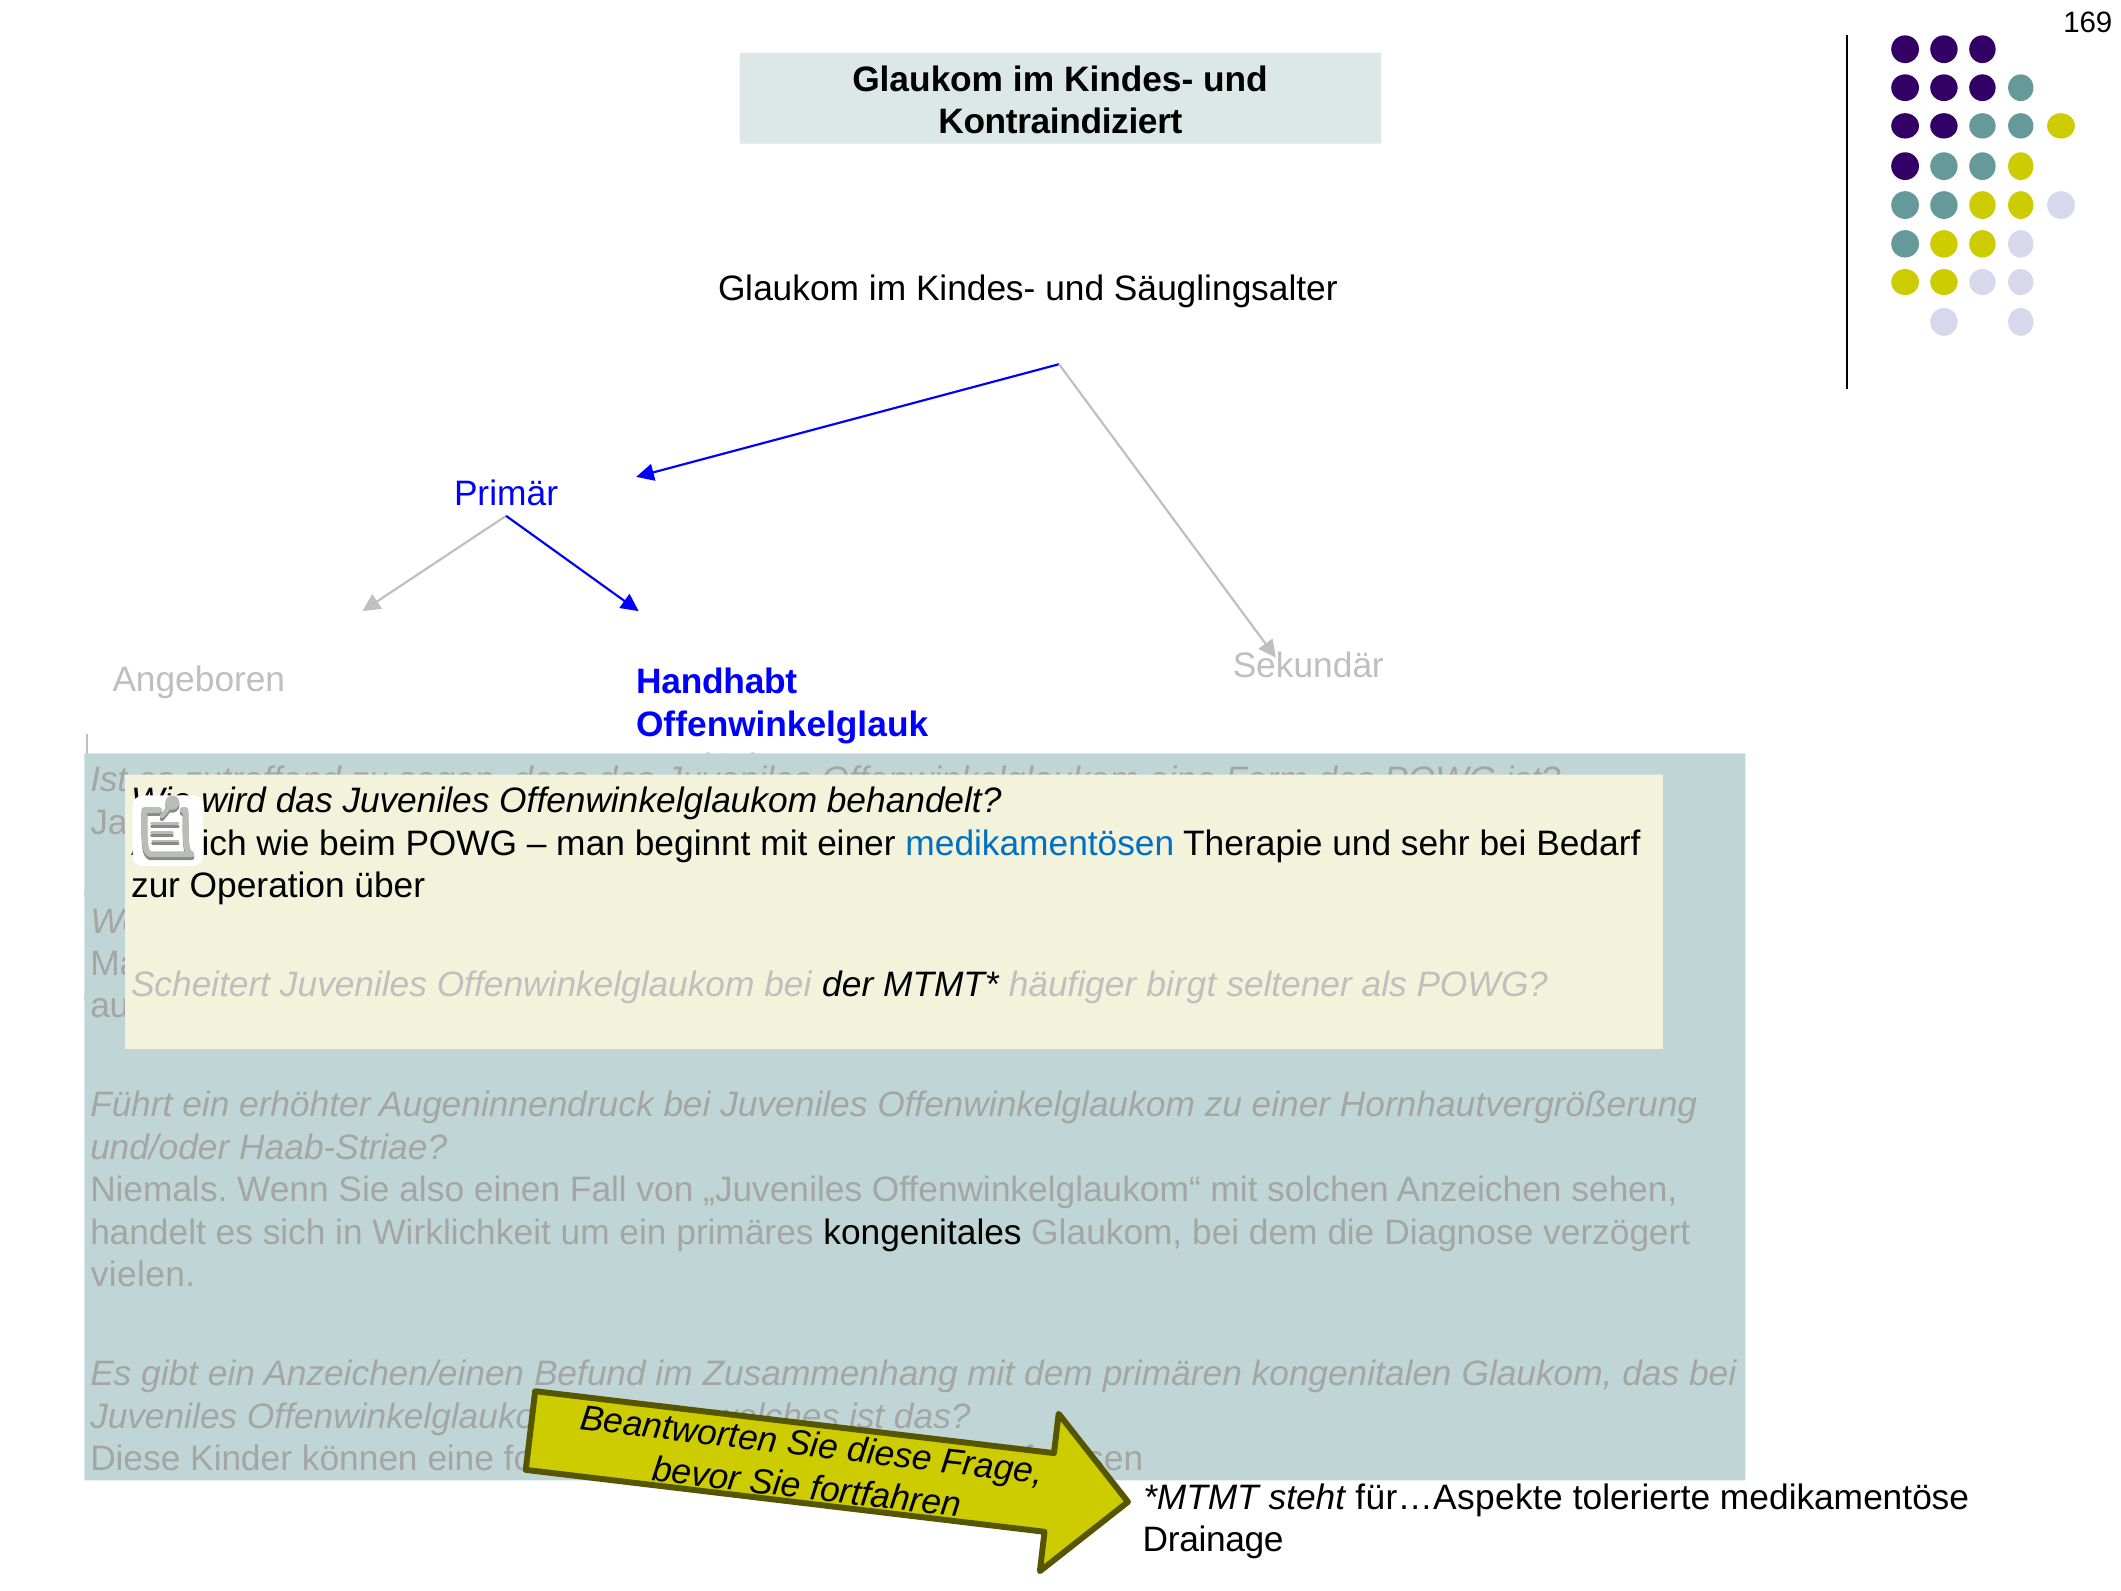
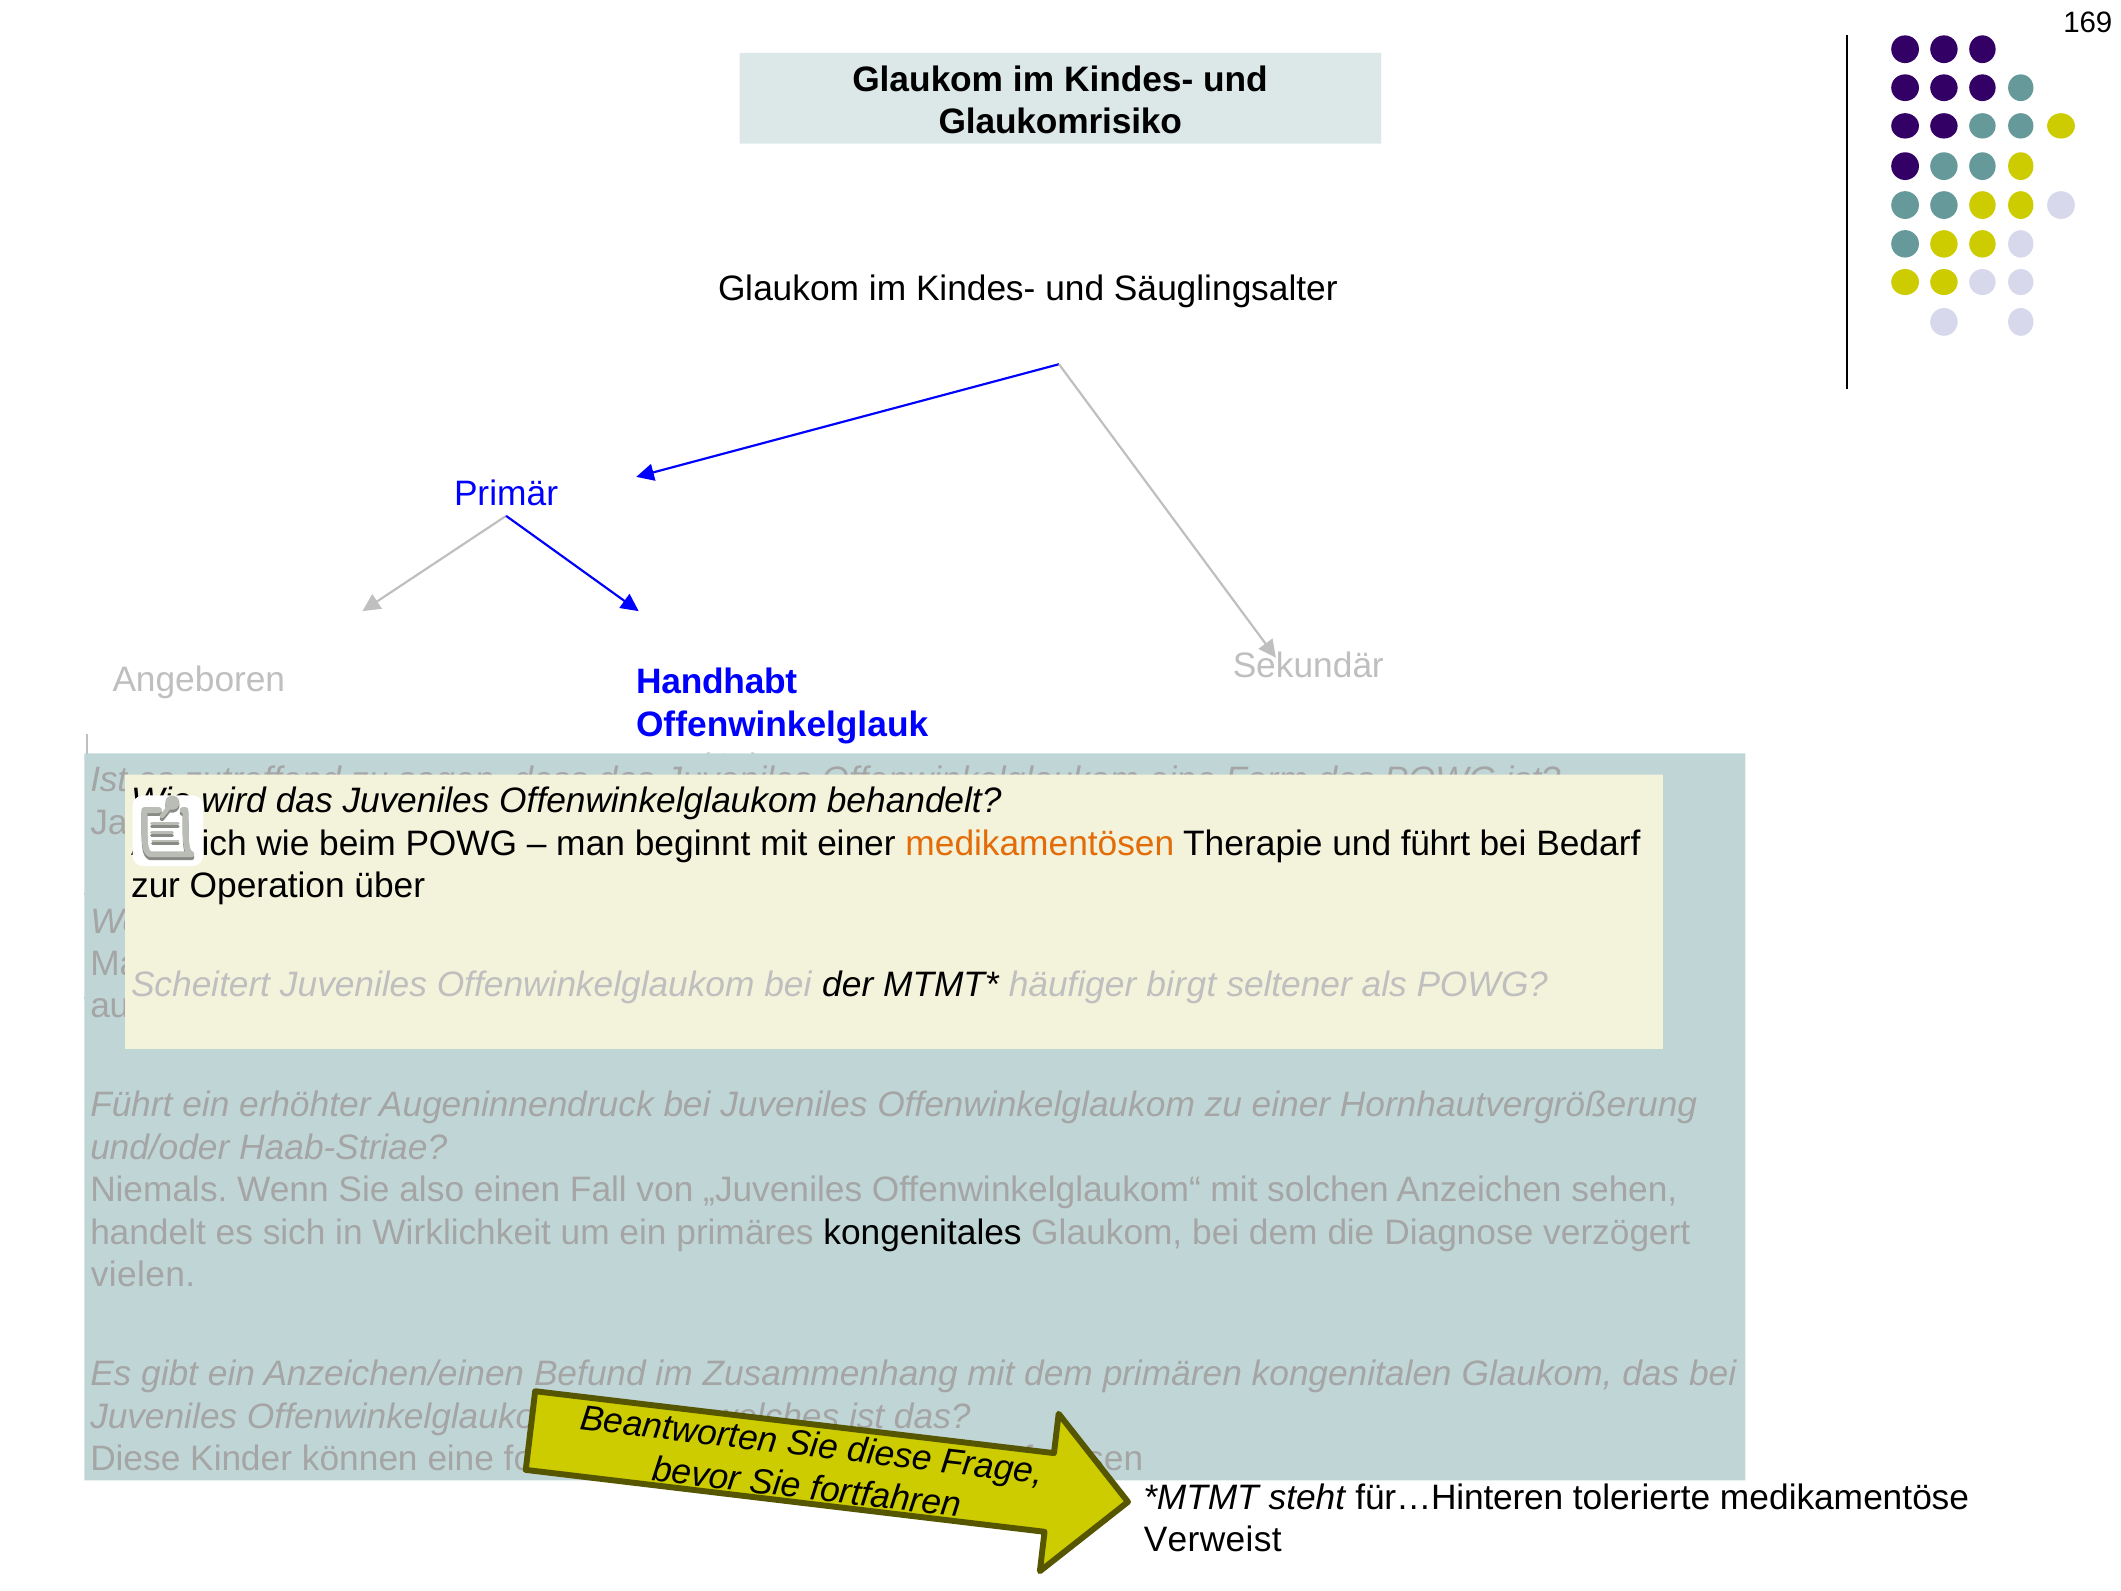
Kontraindiziert: Kontraindiziert -> Glaukomrisiko (1060, 122)
medikamentösen colour: blue -> orange (1040, 843)
und sehr: sehr -> führt (1435, 843)
für…Aspekte: für…Aspekte -> für…Hinteren (1459, 1497)
Drainage: Drainage -> Verweist (1213, 1540)
